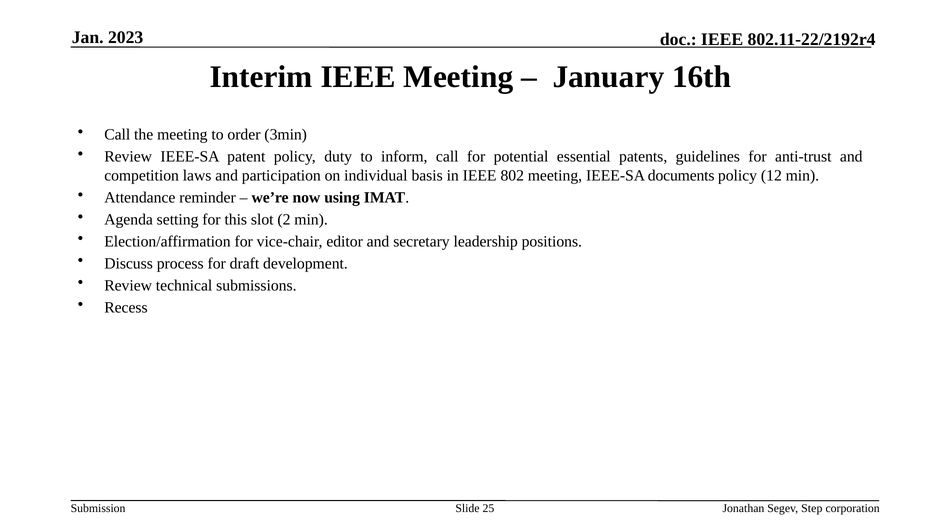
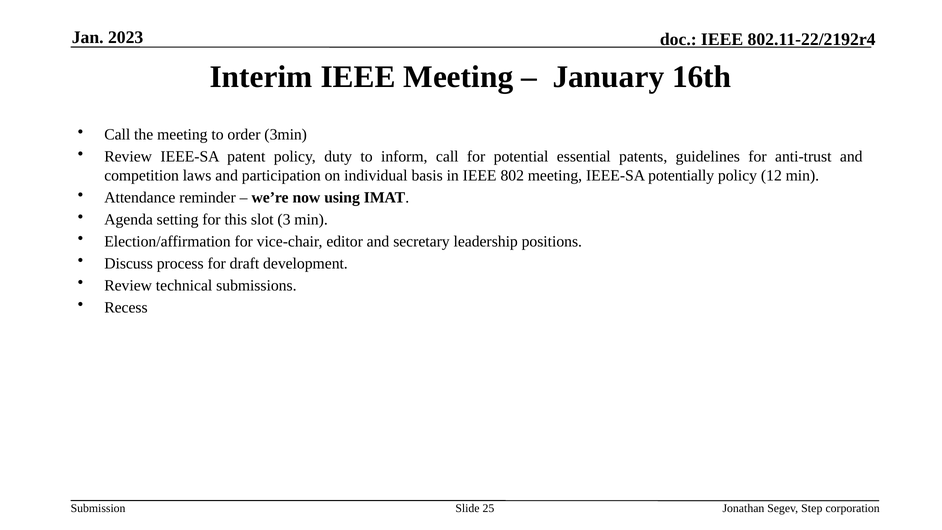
documents: documents -> potentially (681, 175)
2: 2 -> 3 (284, 219)
